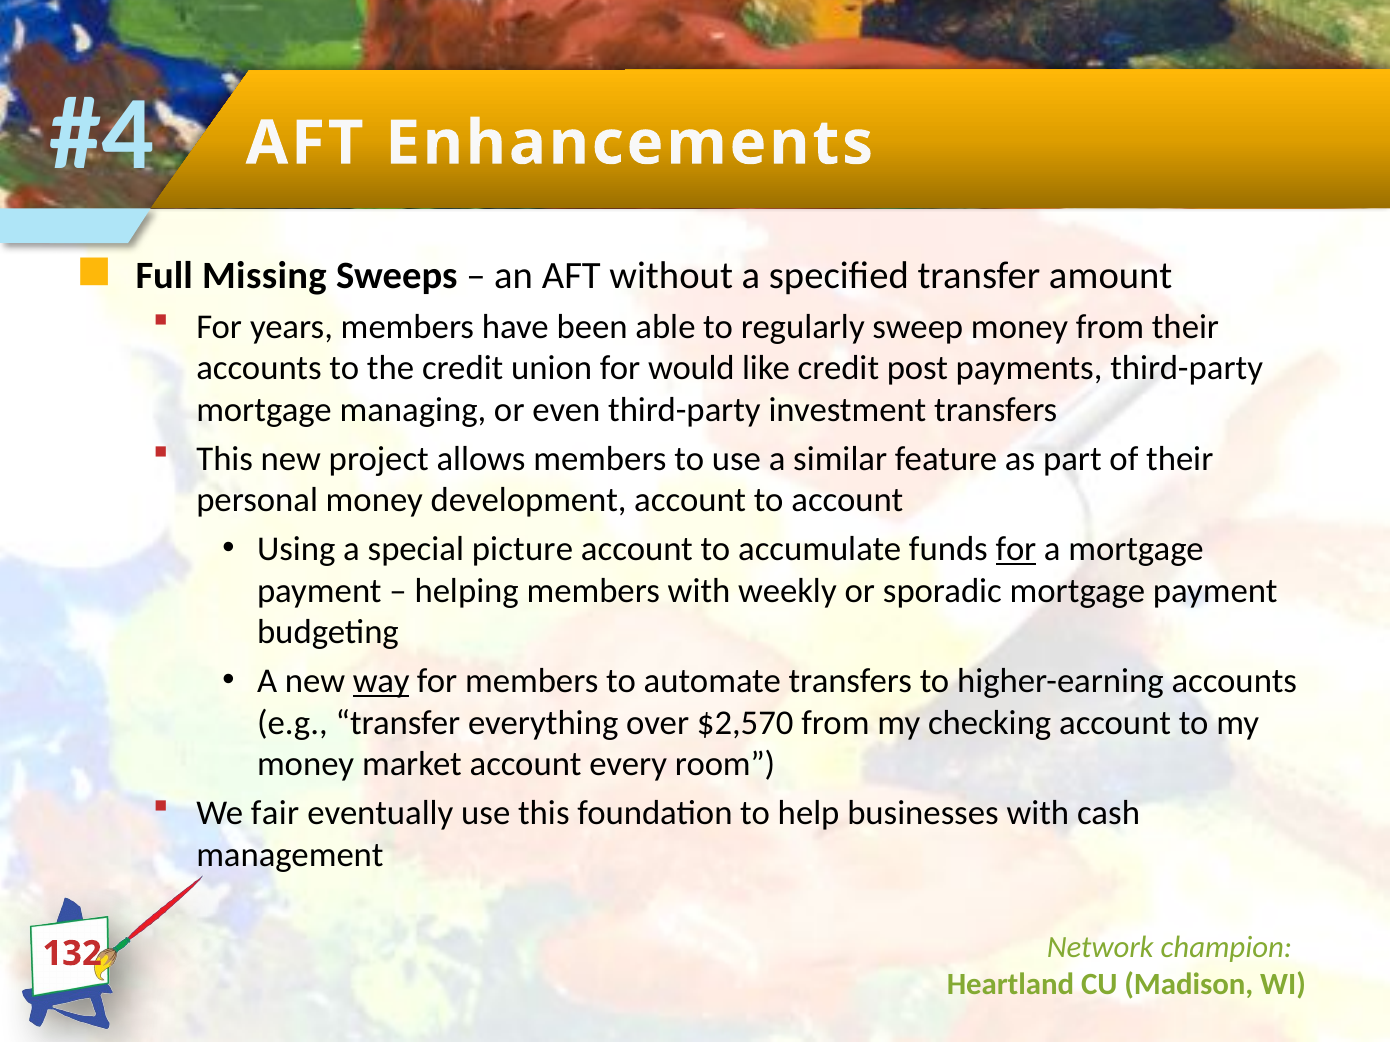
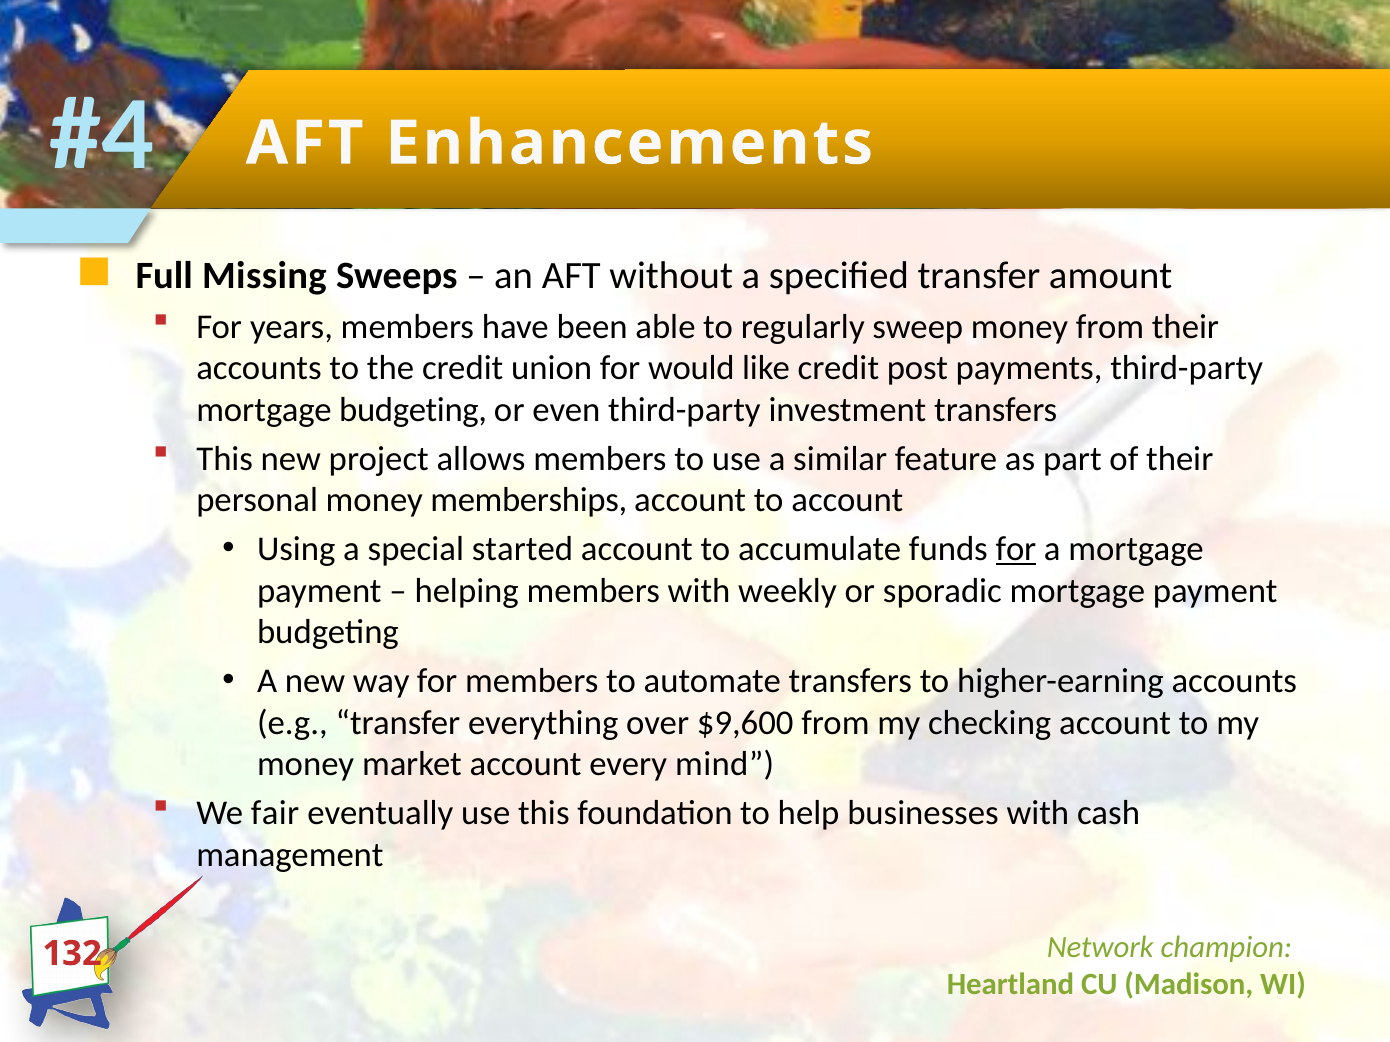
mortgage managing: managing -> budgeting (413, 410)
development: development -> memberships (529, 501)
picture: picture -> started (522, 549)
way underline: present -> none (381, 681)
$2,570: $2,570 -> $9,600 (745, 723)
room: room -> mind (725, 765)
